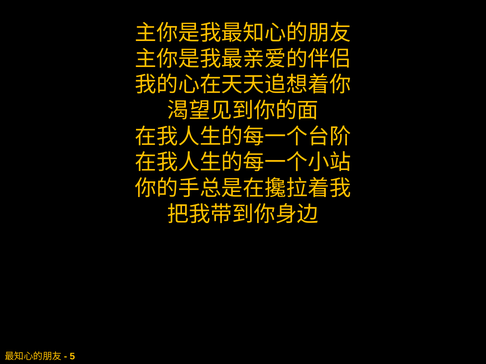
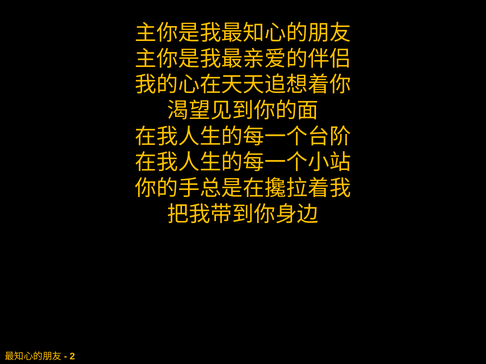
5: 5 -> 2 (72, 357)
